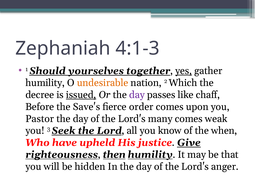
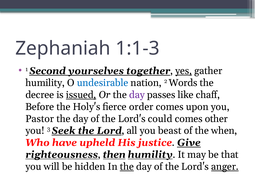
4:1-3: 4:1-3 -> 1:1-3 (138, 48)
Should: Should -> Second (47, 71)
undesirable colour: orange -> blue (103, 83)
Which: Which -> Words (183, 83)
Save's: Save's -> Holy's (87, 106)
many: many -> could (160, 118)
weak: weak -> other (216, 118)
know: know -> beast (170, 130)
the underline: none -> present (127, 166)
anger underline: none -> present (225, 166)
